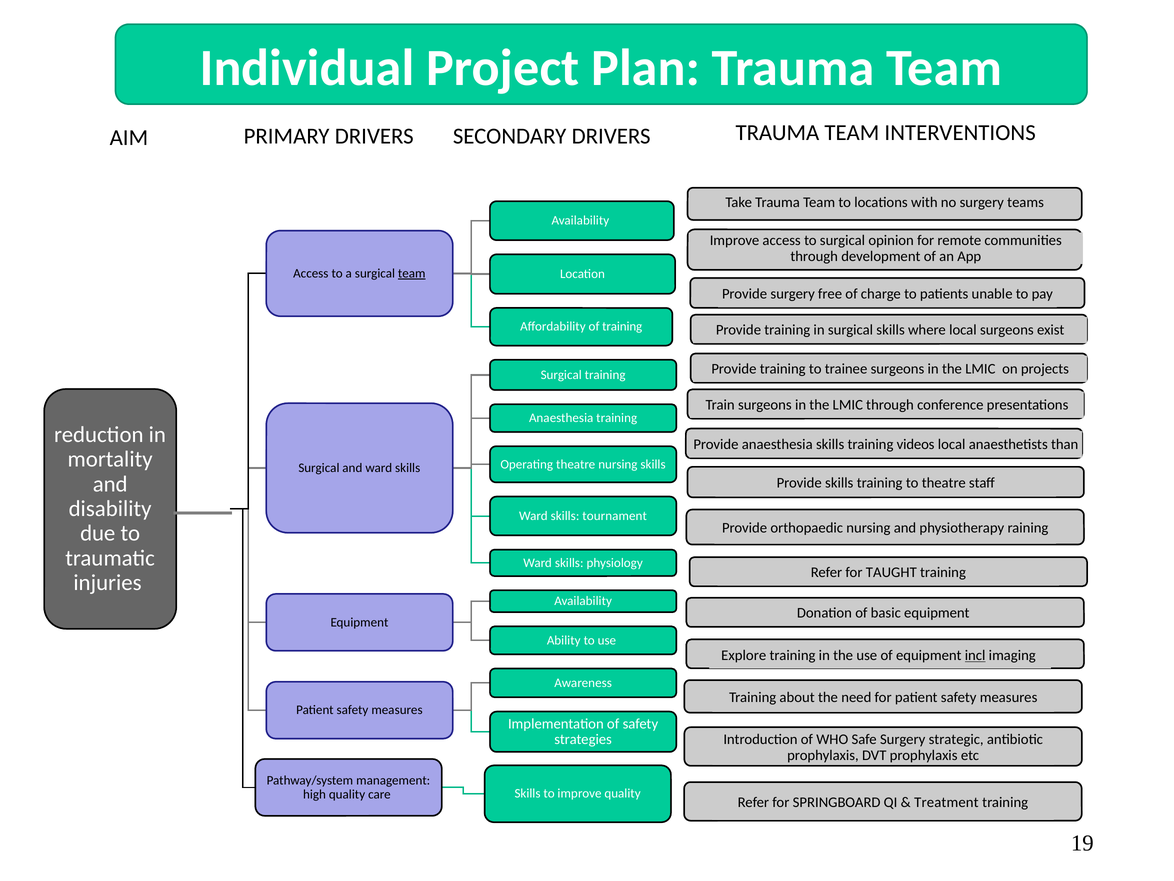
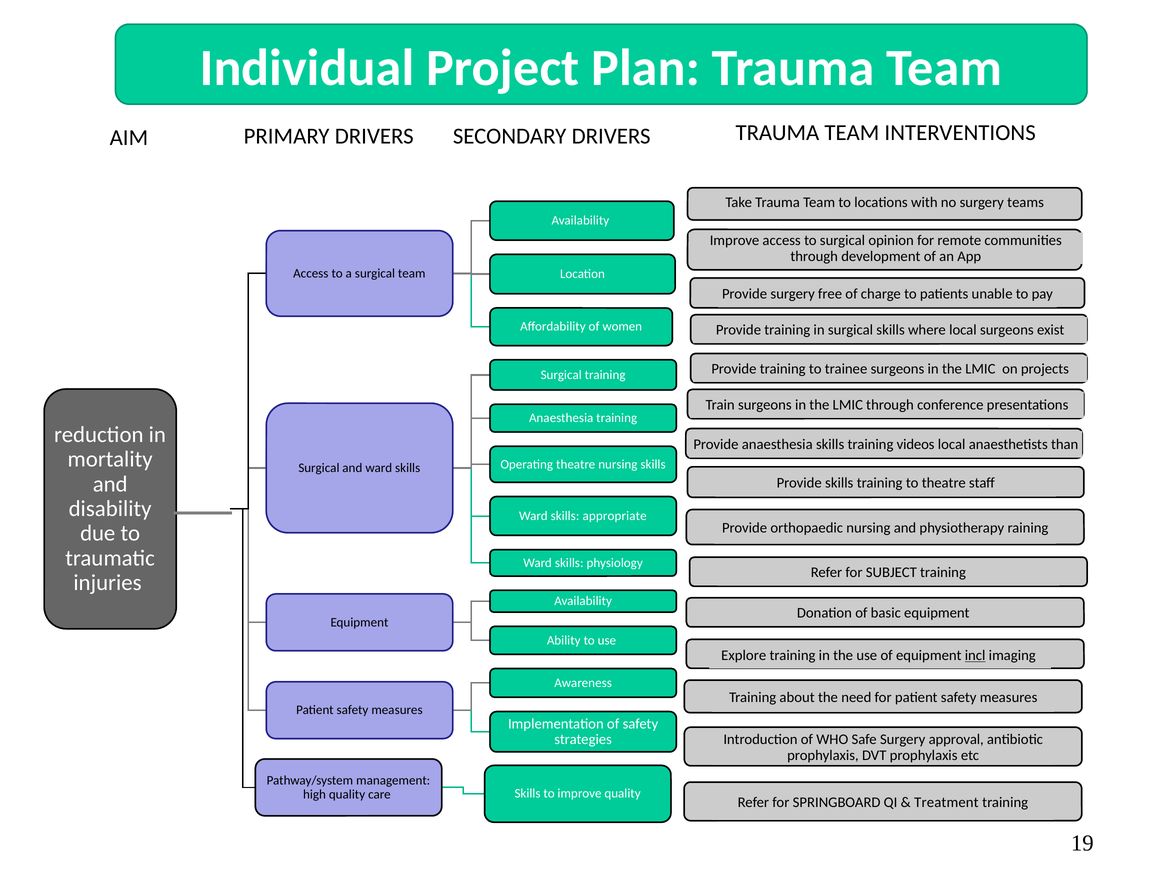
team underline: present -> none (412, 273)
of training: training -> women (622, 326)
tournament: tournament -> appropriate (615, 516)
TAUGHT: TAUGHT -> SUBJECT (891, 572)
strategic: strategic -> approval (956, 739)
